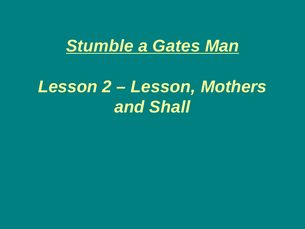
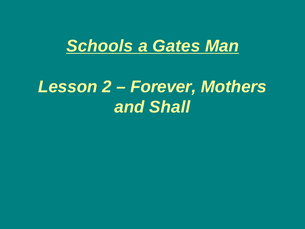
Stumble: Stumble -> Schools (100, 46)
Lesson: Lesson -> Forever (163, 87)
